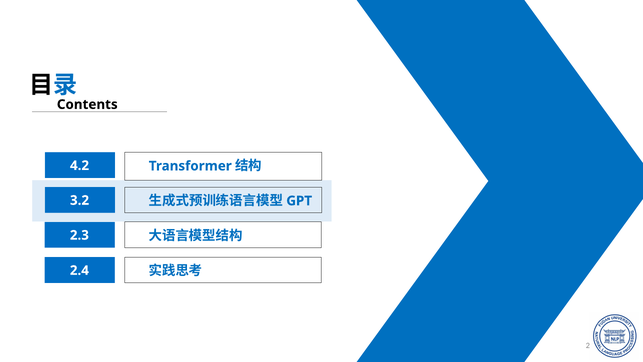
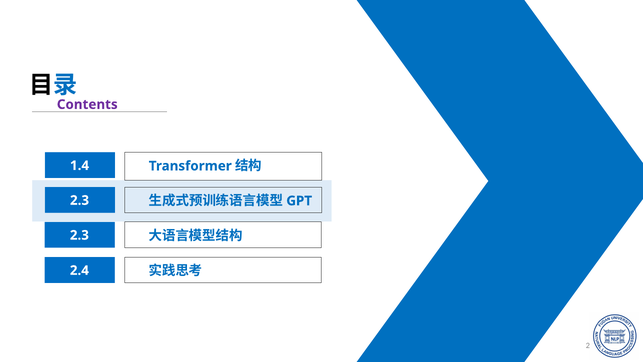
Contents colour: black -> purple (87, 104)
4.2: 4.2 -> 1.4 (80, 165)
3.2: 3.2 -> 2.3 (80, 200)
